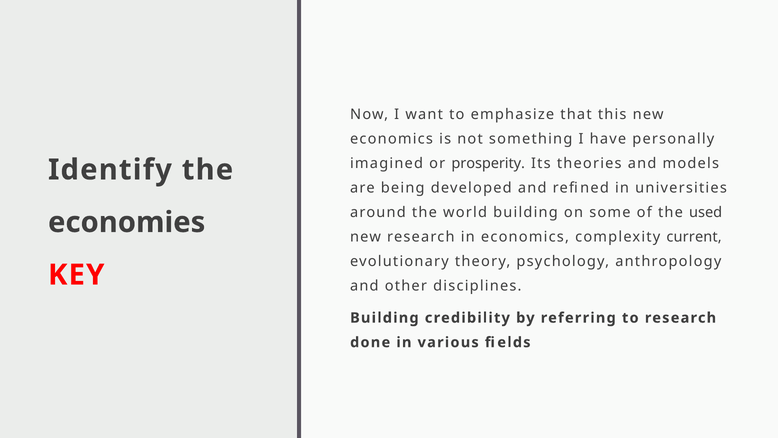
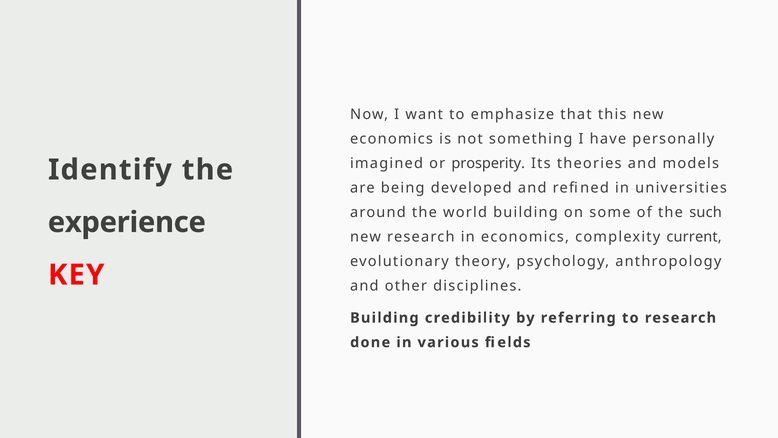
used: used -> such (706, 212)
economies: economies -> experience (127, 222)
